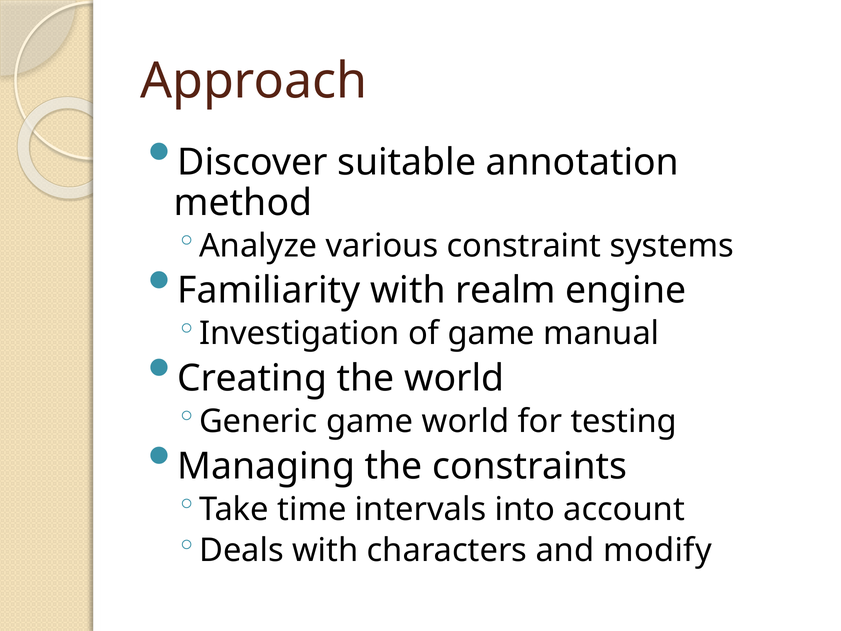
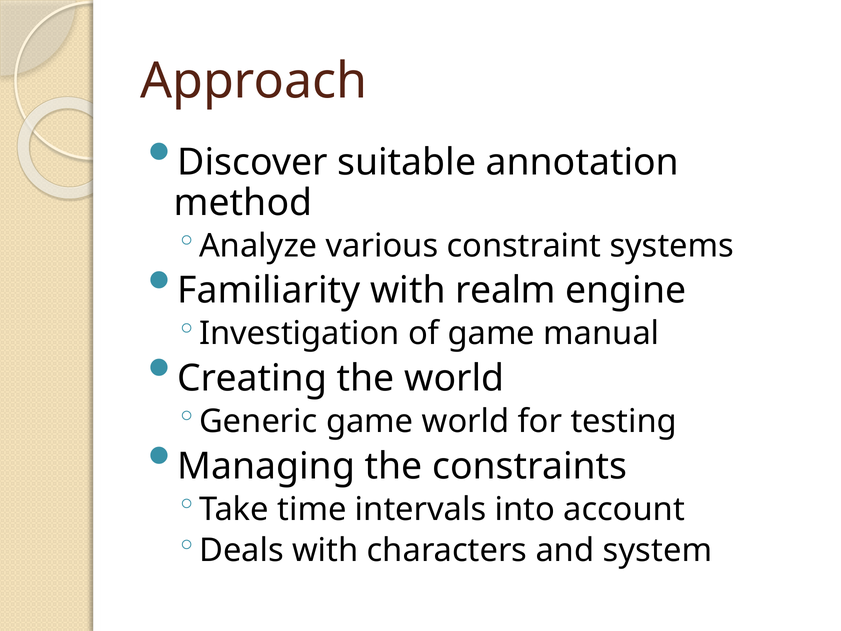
modify: modify -> system (658, 550)
